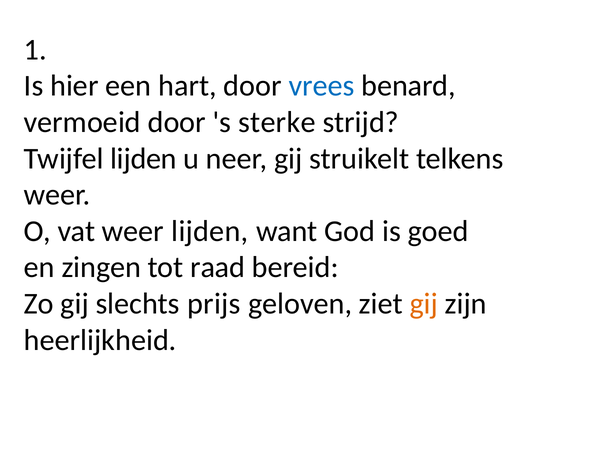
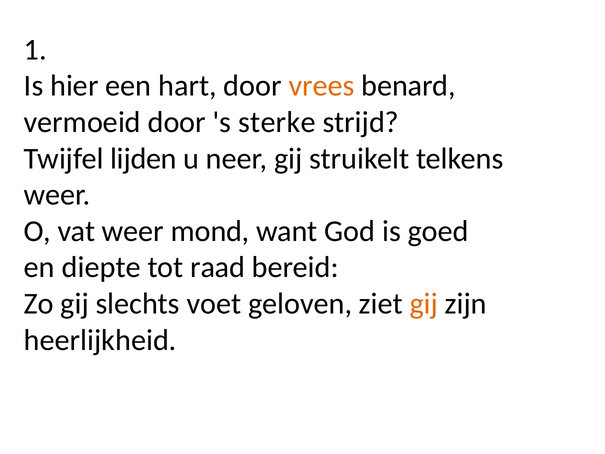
vrees colour: blue -> orange (322, 86)
weer lijden: lijden -> mond (210, 231)
zingen: zingen -> diepte (101, 267)
prijs: prijs -> voet (214, 304)
